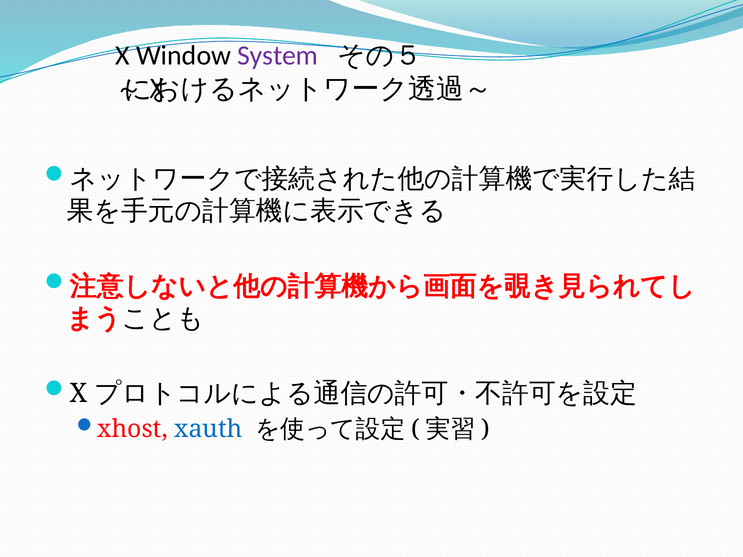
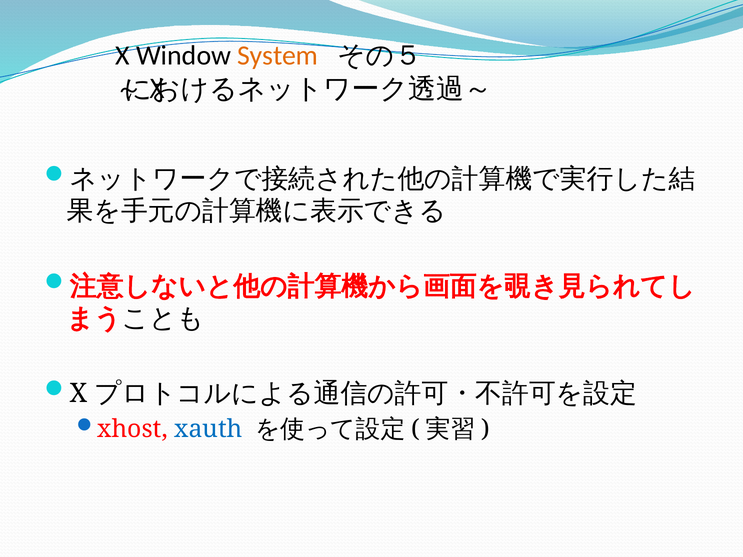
System colour: purple -> orange (278, 56)
